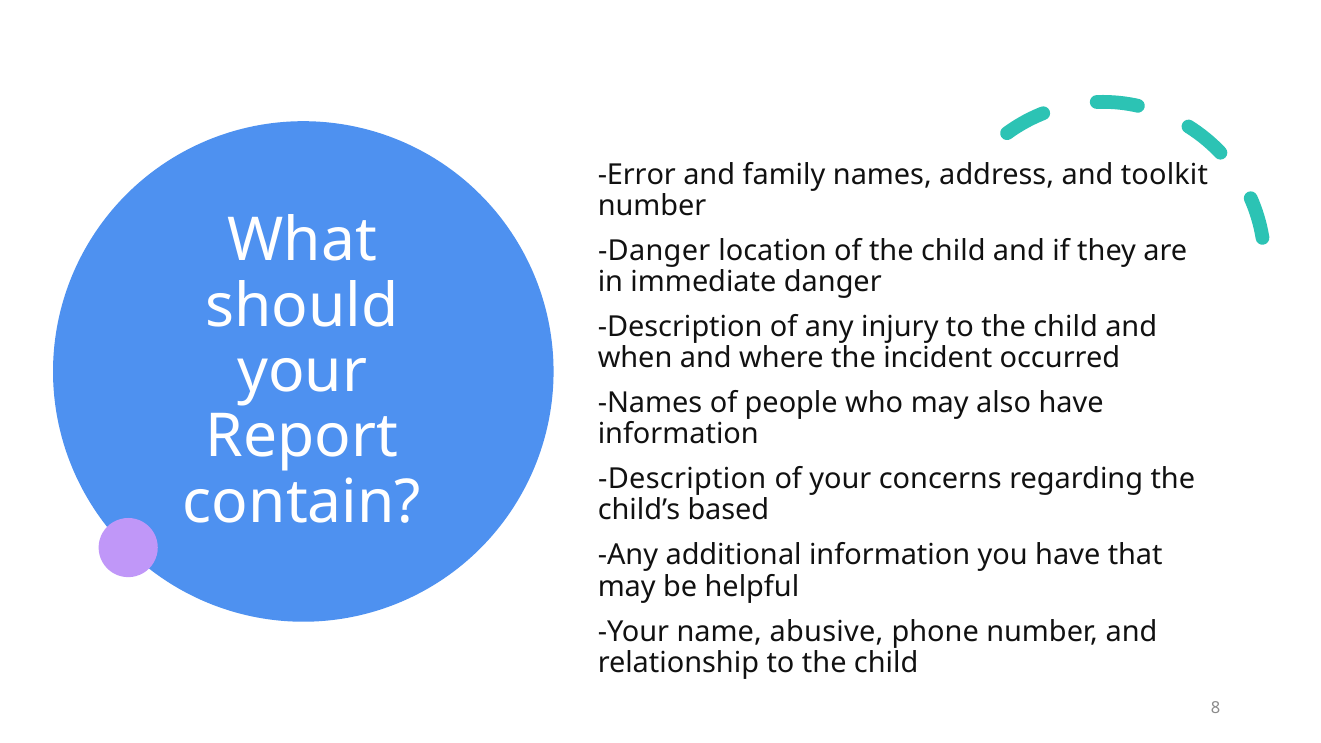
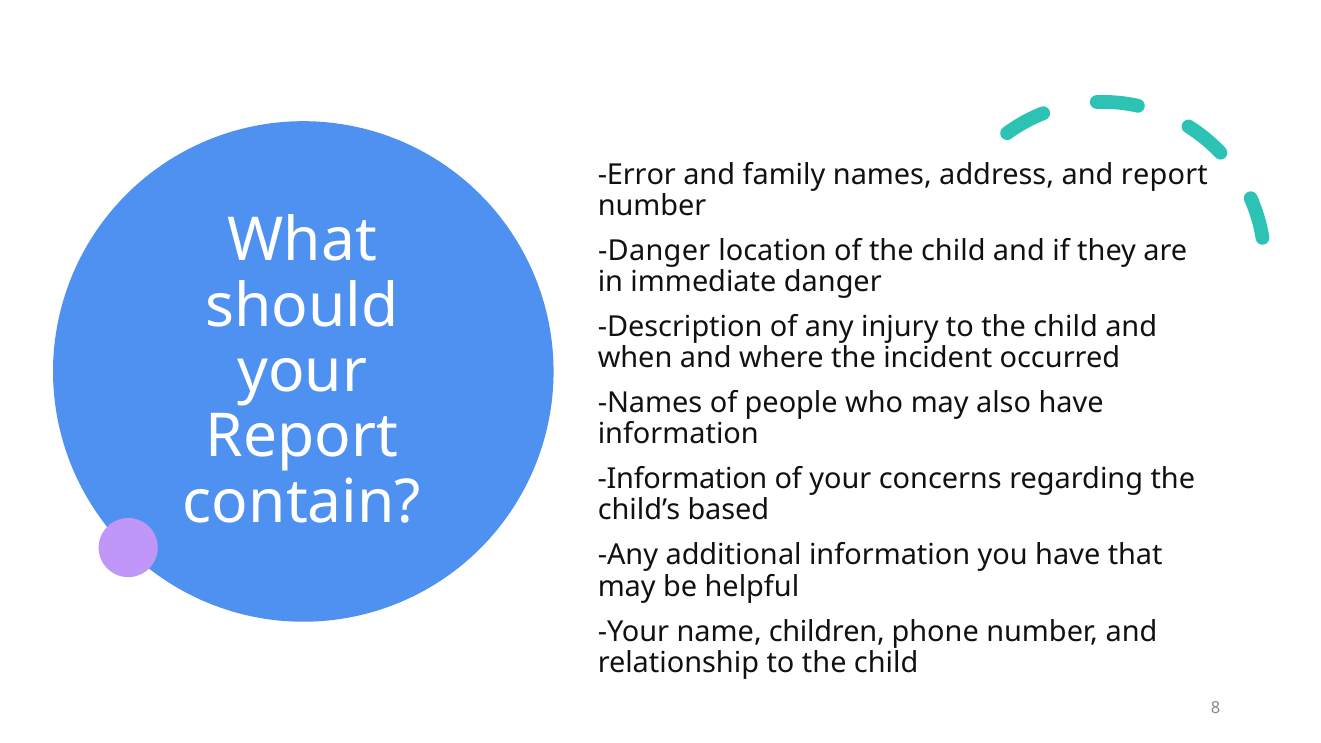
and toolkit: toolkit -> report (1164, 175)
Description: Description -> Information (683, 479)
abusive: abusive -> children (827, 632)
